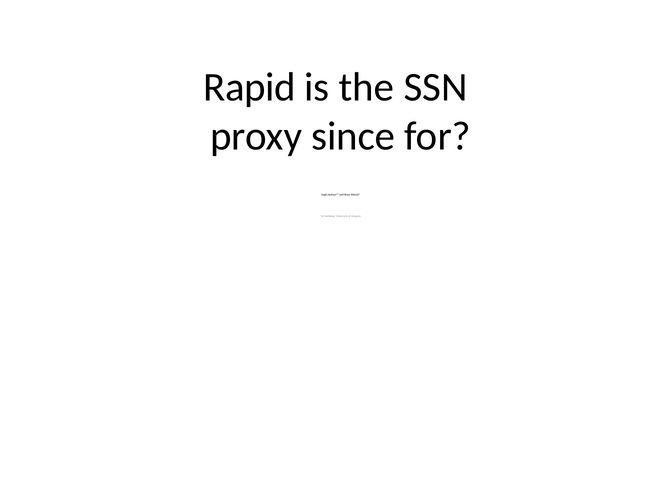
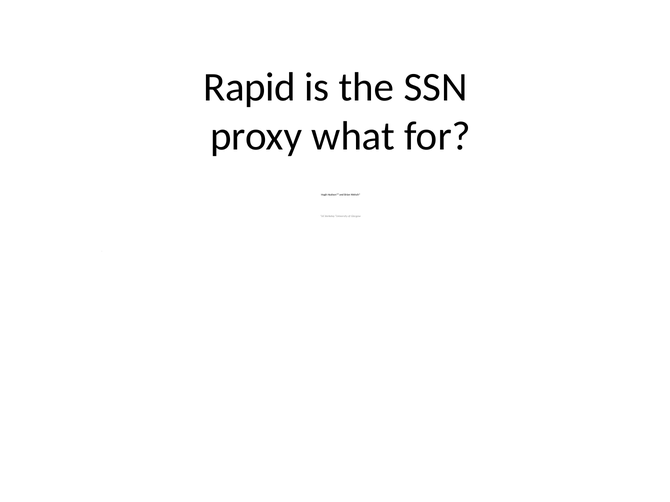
since: since -> what (353, 136)
